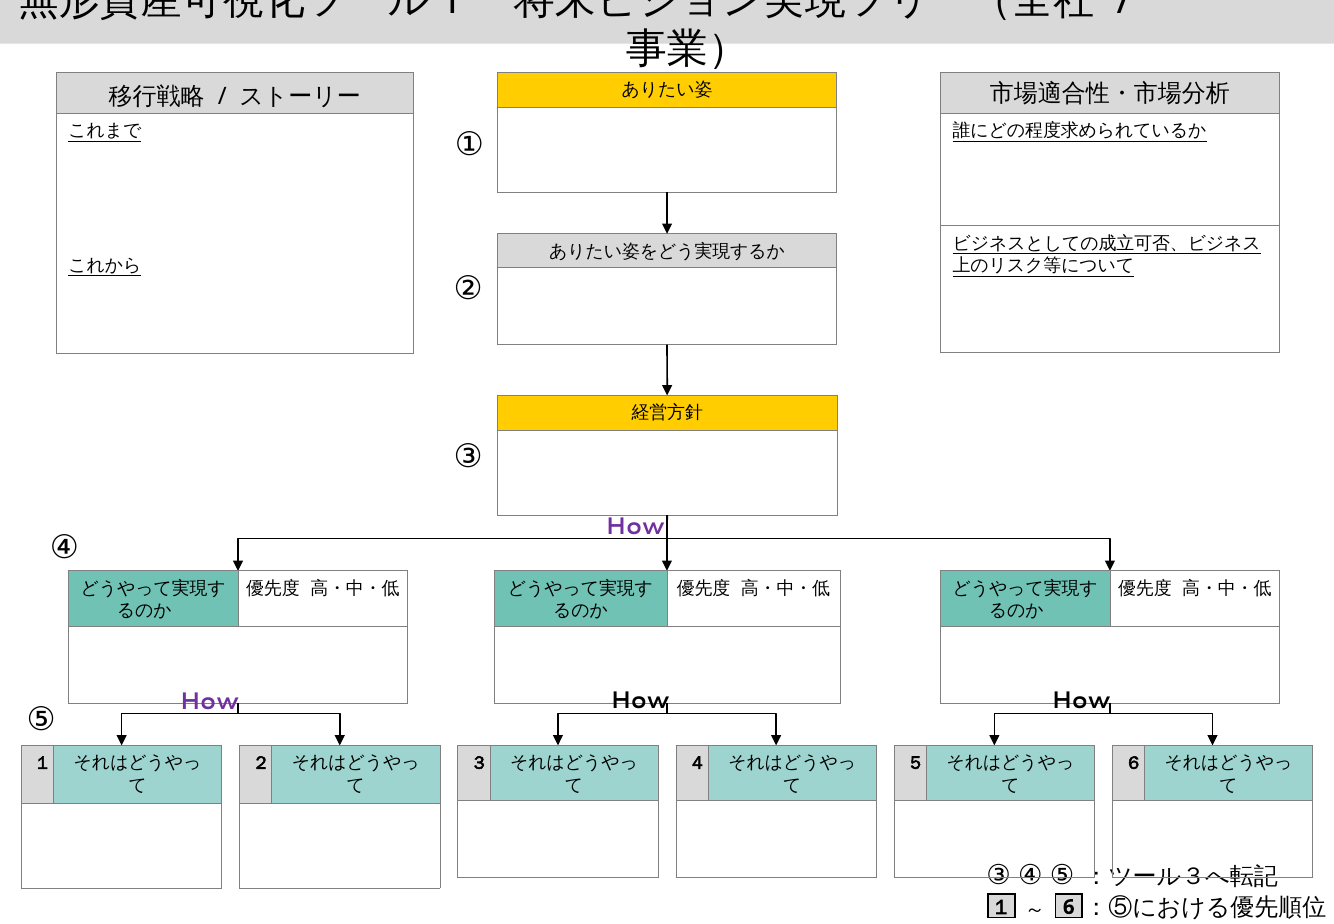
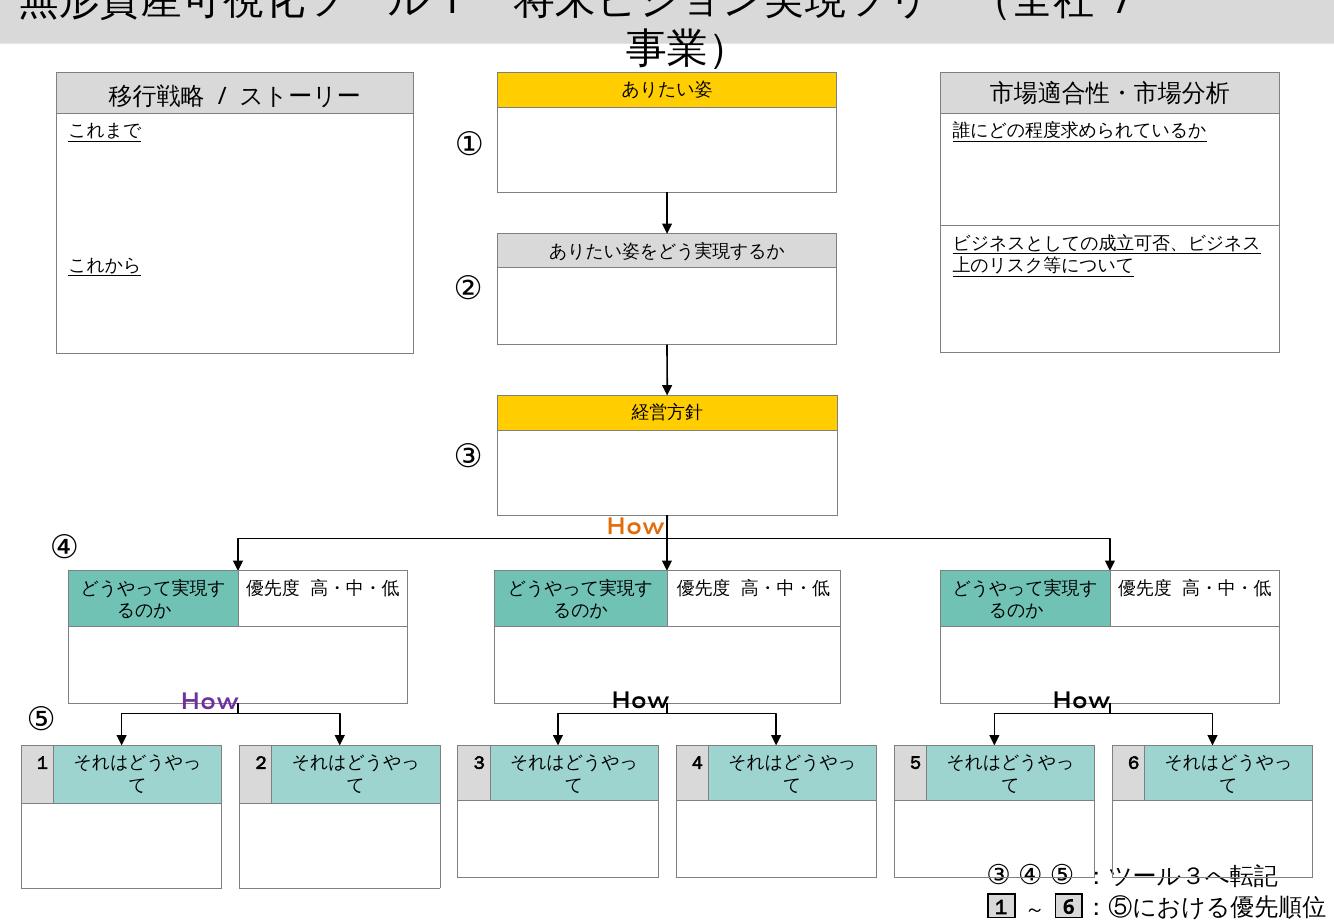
How colour: purple -> orange (635, 526)
